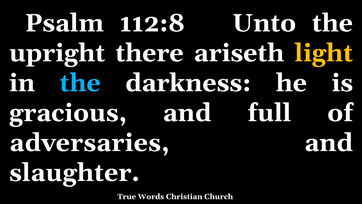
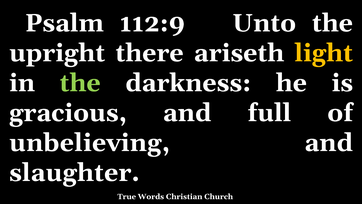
112:8: 112:8 -> 112:9 (152, 23)
the colour: light blue -> light green (80, 83)
adversaries: adversaries -> unbelieving (89, 143)
